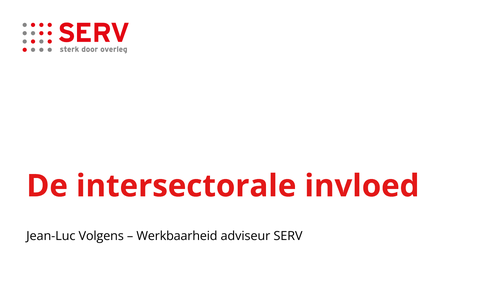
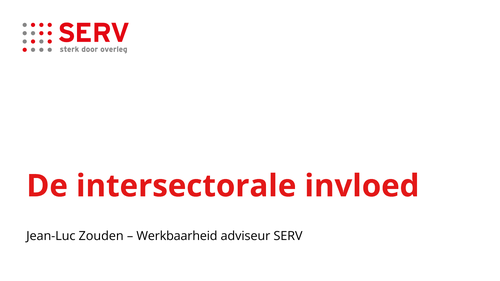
Volgens: Volgens -> Zouden (101, 236)
